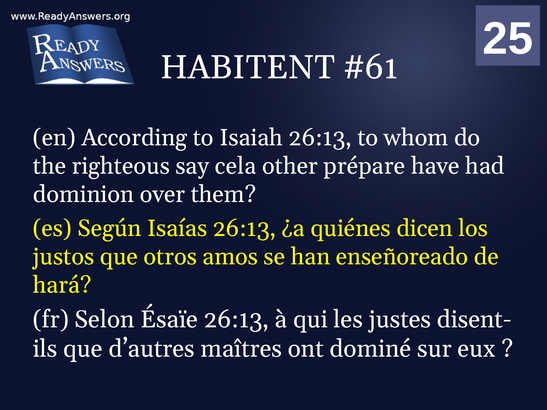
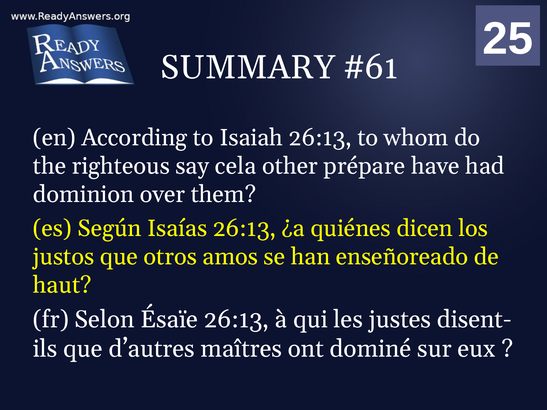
HABITENT: HABITENT -> SUMMARY (248, 67)
hará: hará -> haut (62, 285)
